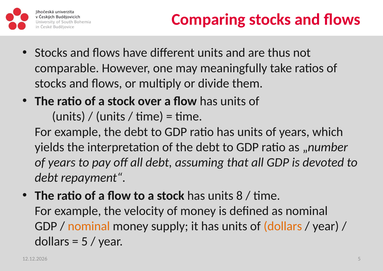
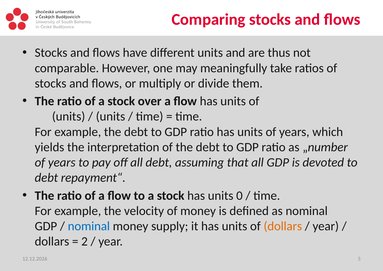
8: 8 -> 0 (239, 195)
nominal colour: orange -> blue (89, 226)
5: 5 -> 2 (84, 241)
